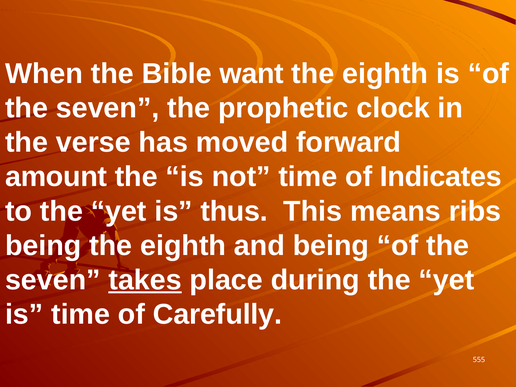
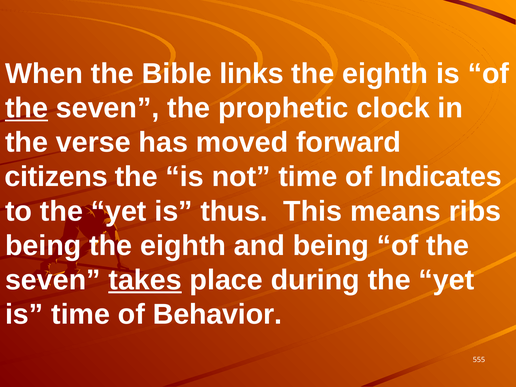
want: want -> links (252, 74)
the underline: none -> present (27, 108)
amount: amount -> citizens (56, 177)
Carefully: Carefully -> Behavior (217, 314)
